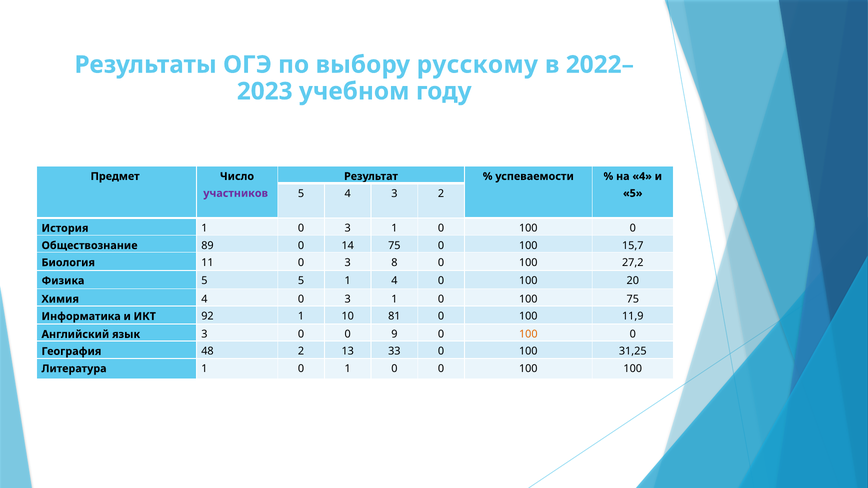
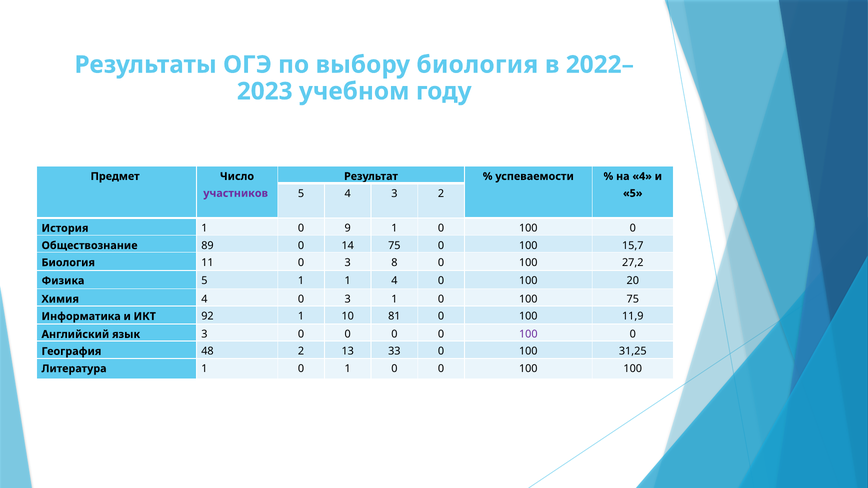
выбору русскому: русскому -> биология (477, 65)
1 0 3: 3 -> 9 (348, 228)
Физика 5 5: 5 -> 1 (301, 281)
3 0 0 9: 9 -> 0 (394, 334)
100 colour: orange -> purple (528, 334)
